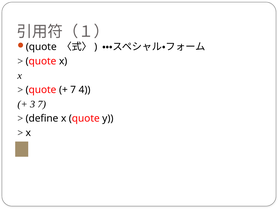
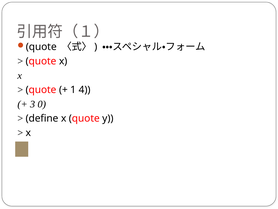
7: 7 -> 1 (73, 90)
3 7: 7 -> 0 (42, 104)
